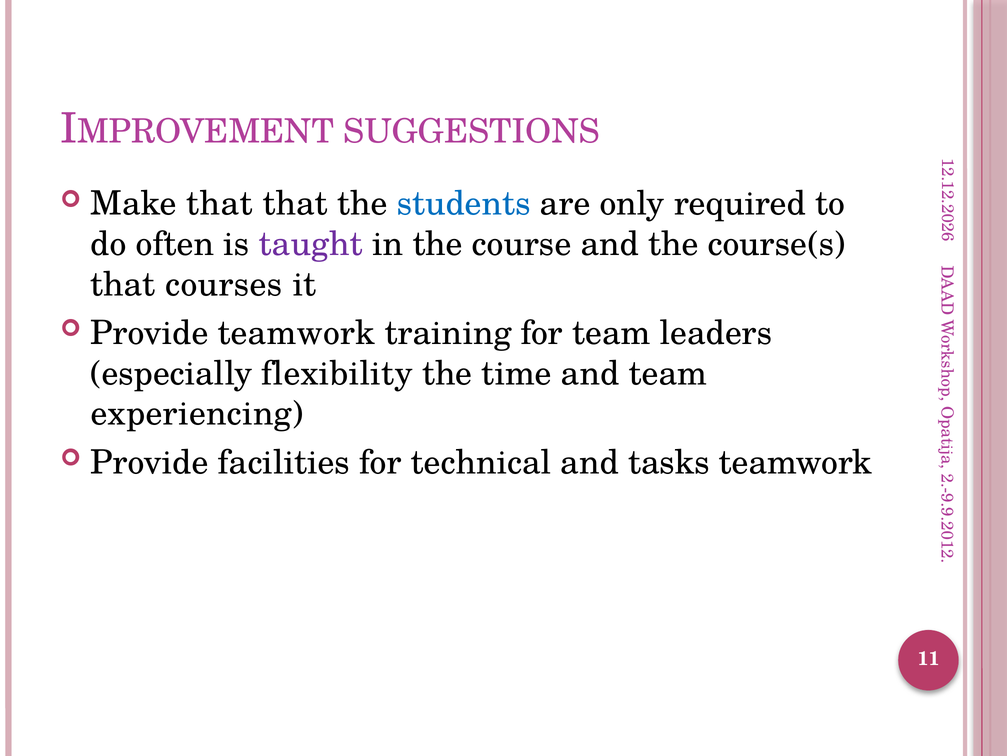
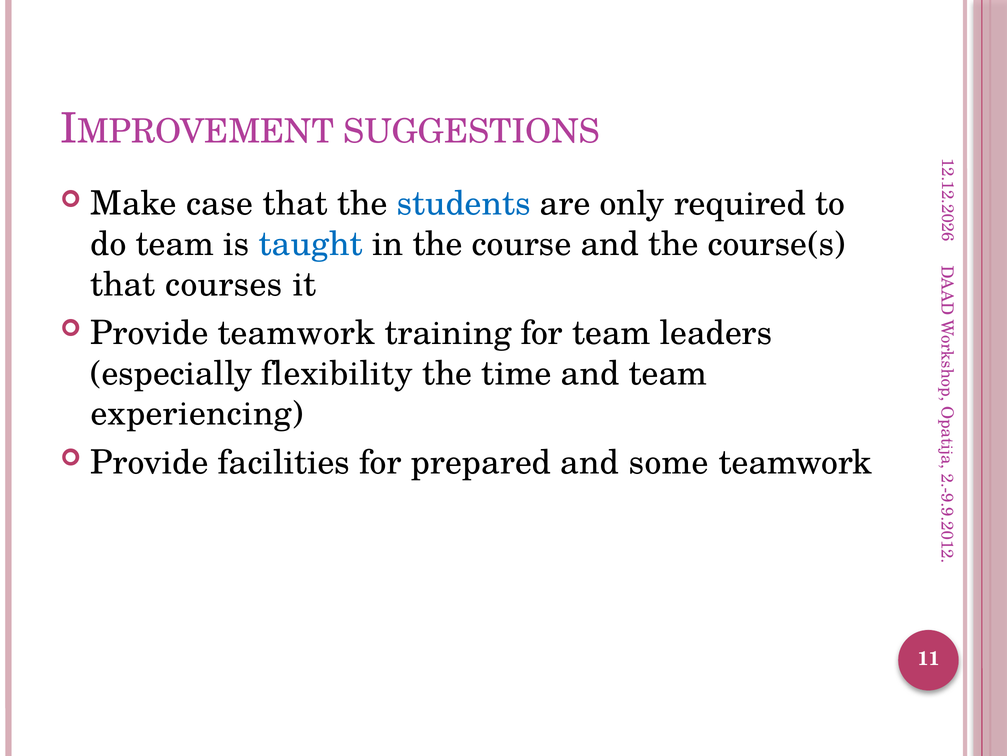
Make that: that -> case (220, 204)
do often: often -> team (175, 244)
taught colour: purple -> blue (311, 244)
technical: technical -> prepared (481, 462)
tasks: tasks -> some (669, 462)
